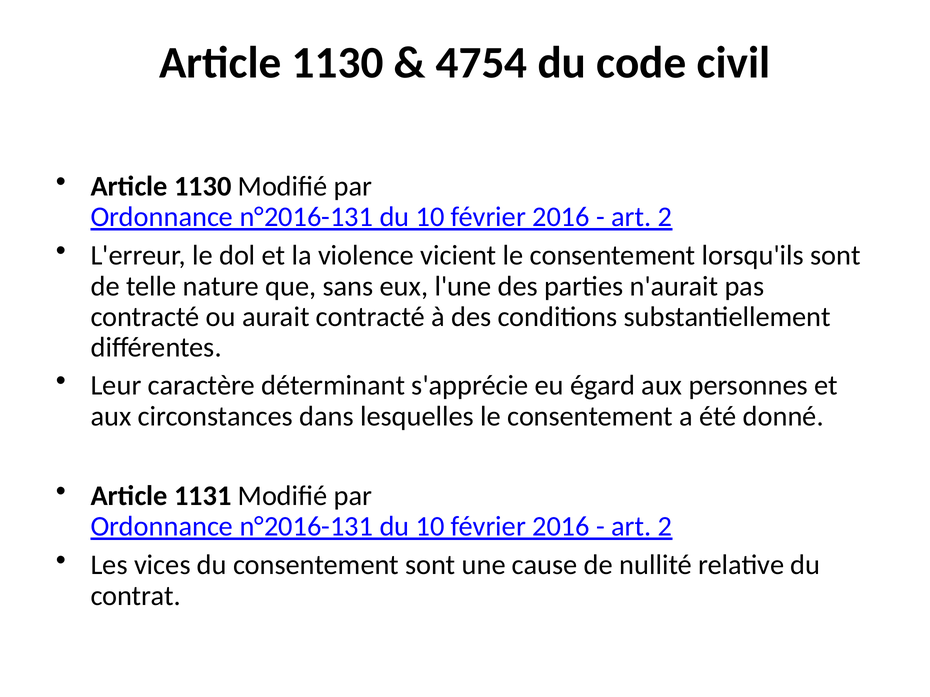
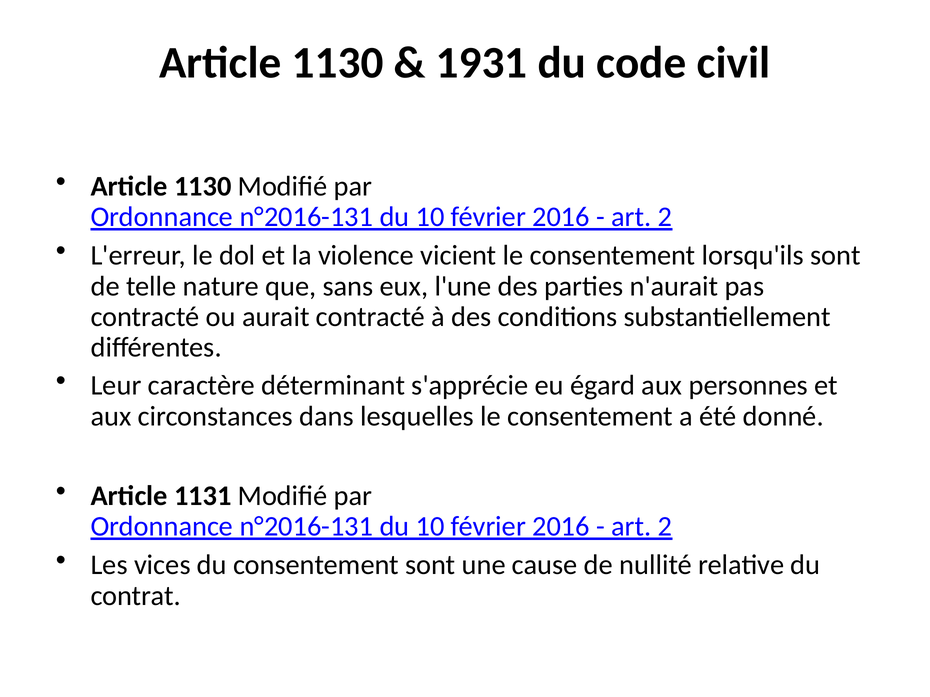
4754: 4754 -> 1931 (482, 63)
